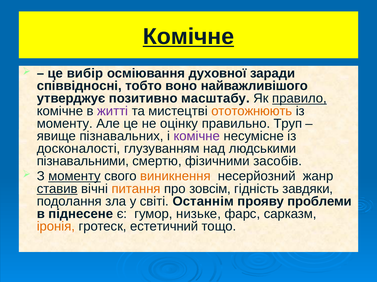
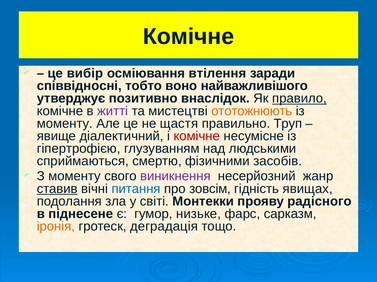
Комічне underline: present -> none (188, 37)
духовної: духовної -> втілення (218, 74)
масштабу: масштабу -> внаслідок (215, 99)
оцінку: оцінку -> щастя (179, 124)
пізнавальних: пізнавальних -> діалектичний (122, 136)
комічне colour: purple -> red (197, 136)
досконалості: досконалості -> гіпертрофією (79, 149)
пізнавальними: пізнавальними -> сприймаються (83, 161)
моменту underline: present -> none (74, 177)
виникнення colour: orange -> purple (175, 177)
питання colour: orange -> blue (136, 189)
завдяки: завдяки -> явищах (308, 189)
Останнім: Останнім -> Монтекки (203, 202)
проблеми: проблеми -> радісного (319, 202)
естетичний: естетичний -> деградація (164, 227)
